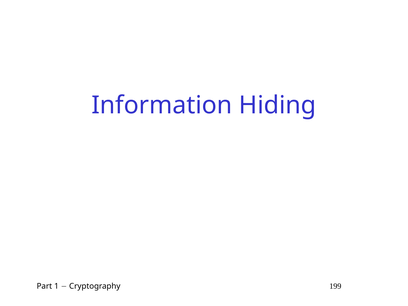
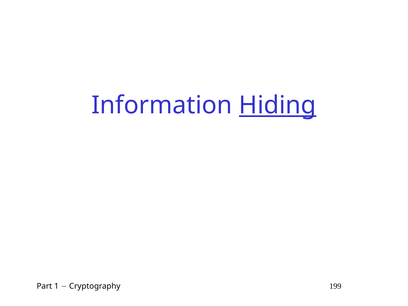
Hiding underline: none -> present (278, 105)
